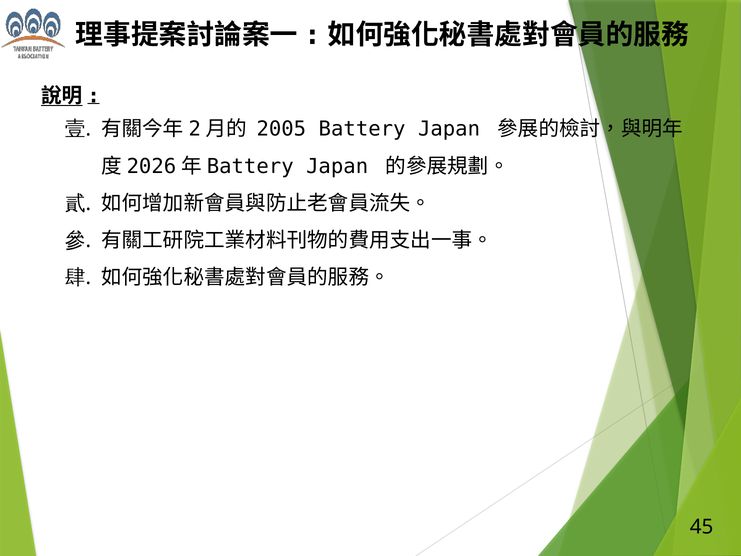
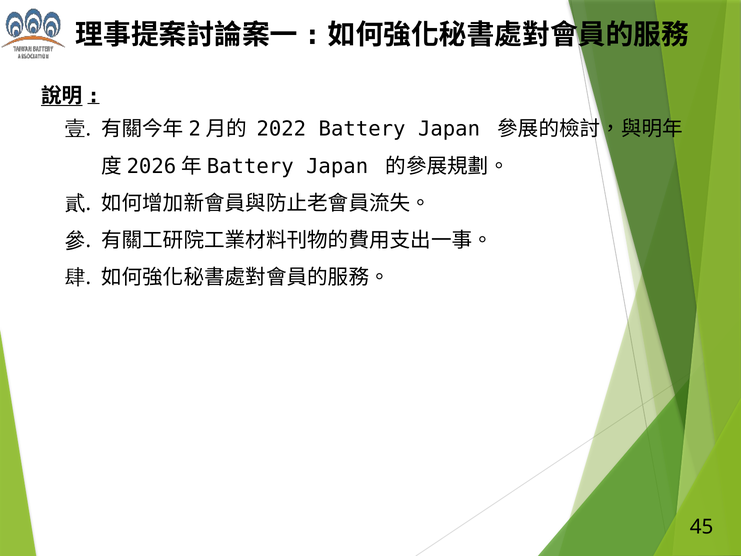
2005: 2005 -> 2022 (281, 129)
